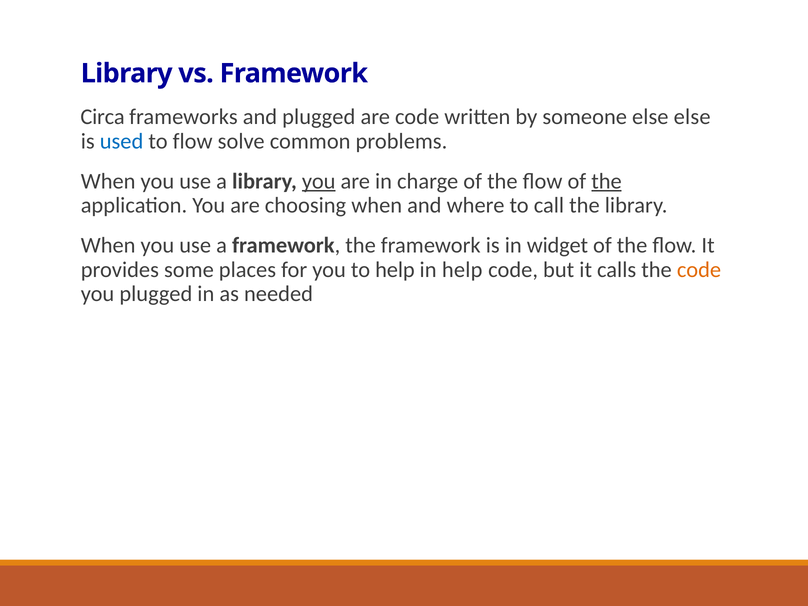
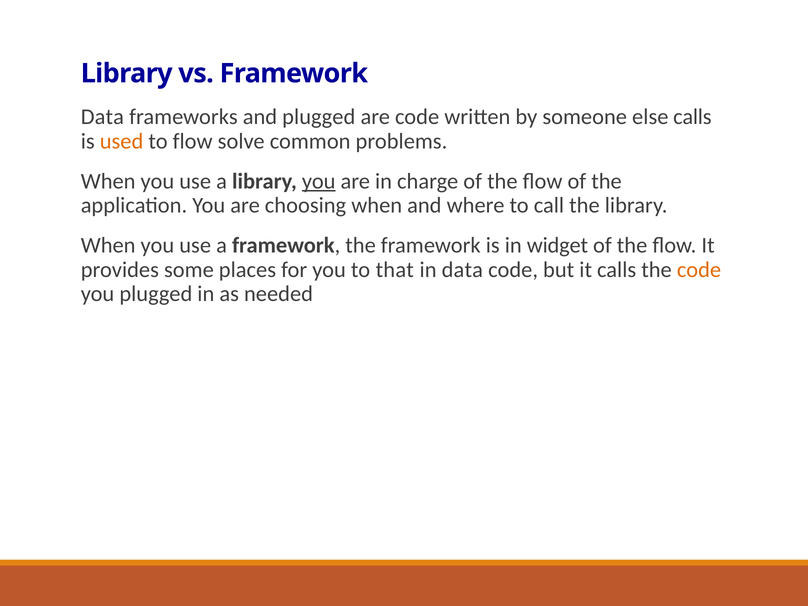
Circa: Circa -> Data (102, 117)
else else: else -> calls (692, 117)
used colour: blue -> orange (122, 141)
the underline: present -> none (607, 181)
to help: help -> that (395, 270)
in help: help -> data (462, 270)
